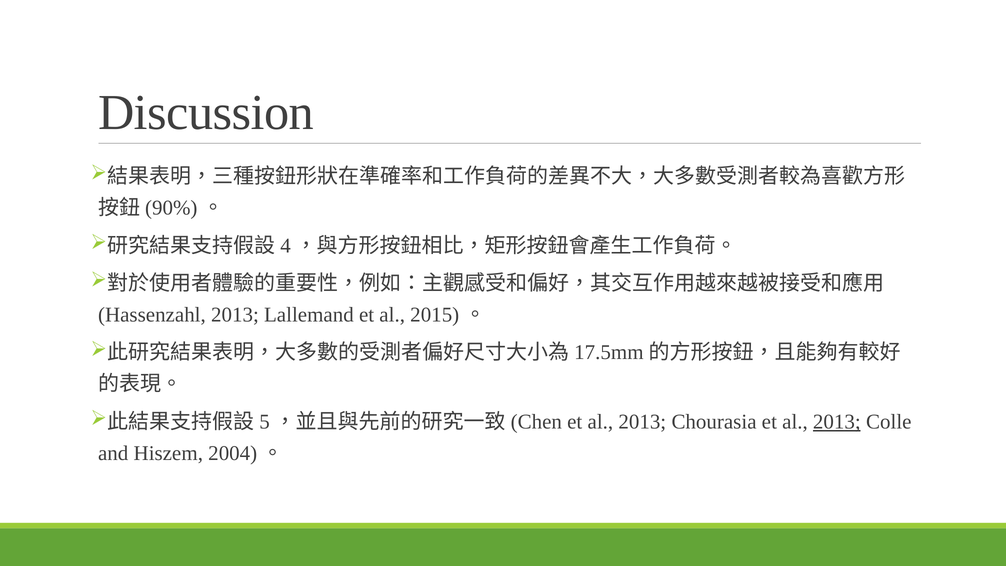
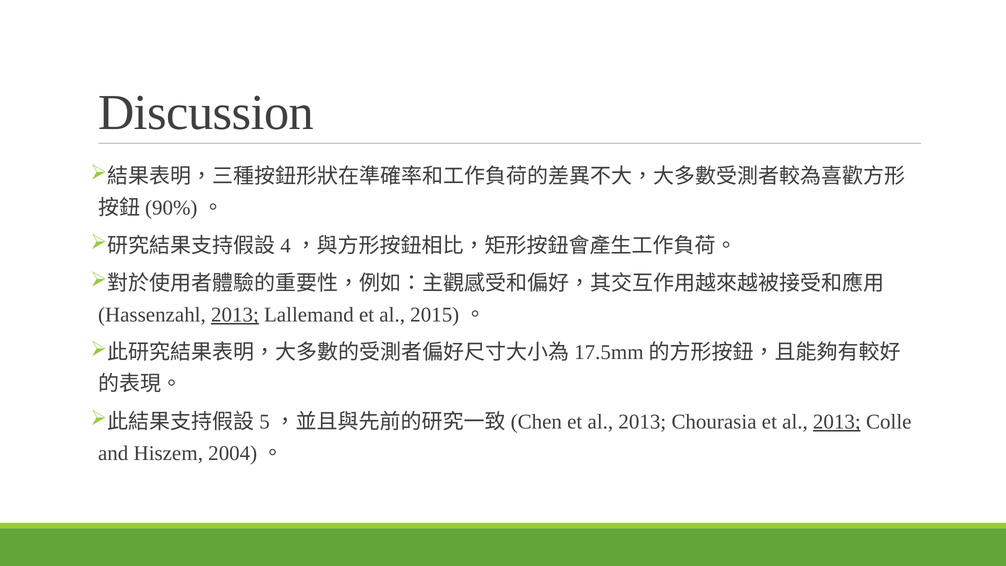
2013 underline: none -> present (235, 315)
